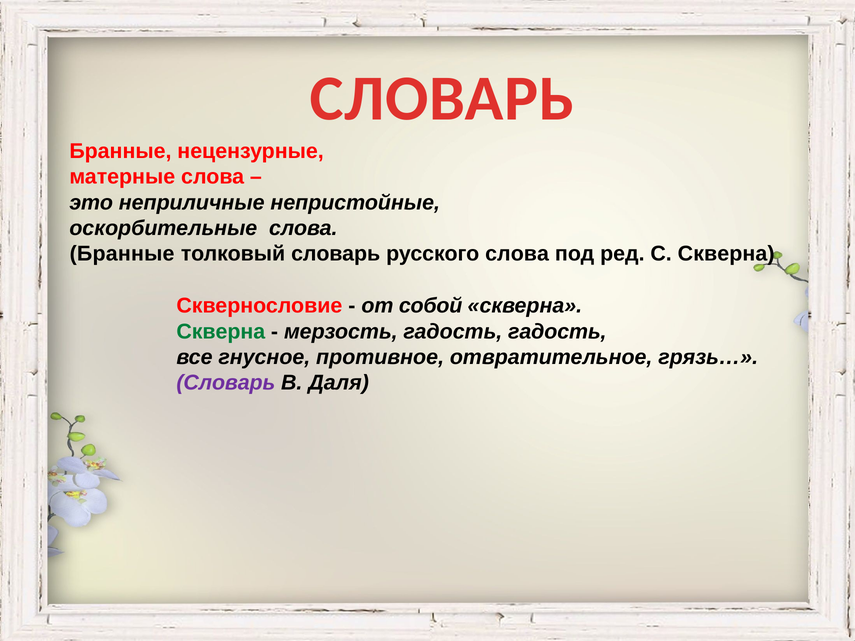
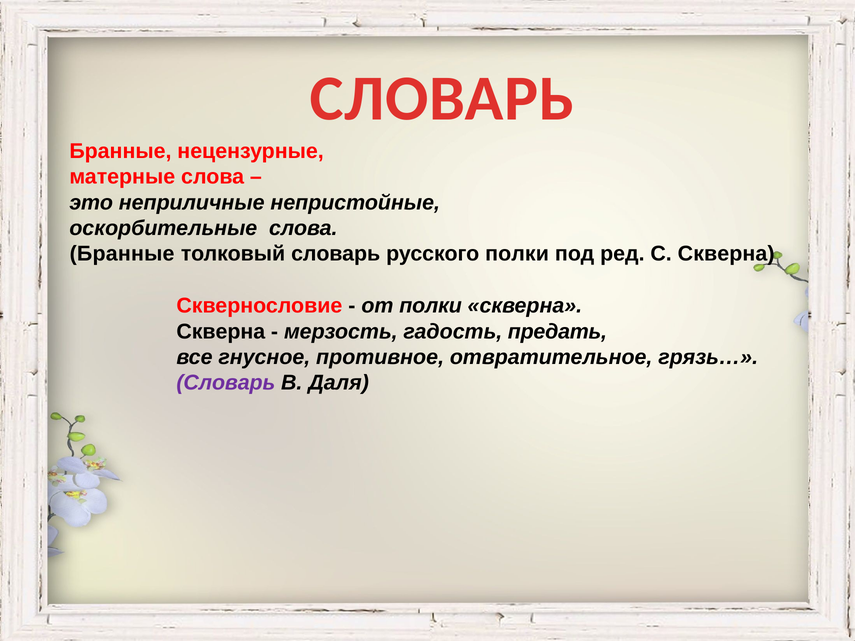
русского слова: слова -> полки (517, 254)
от собой: собой -> полки (431, 306)
Скверна colour: green -> black (221, 332)
гадость гадость: гадость -> предать (557, 332)
